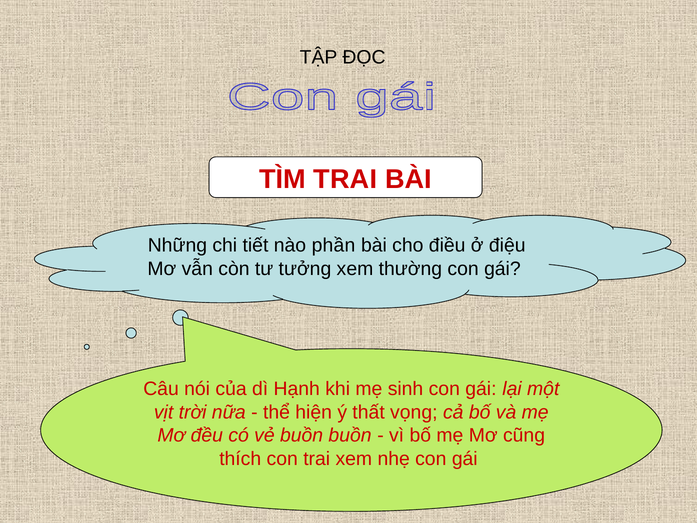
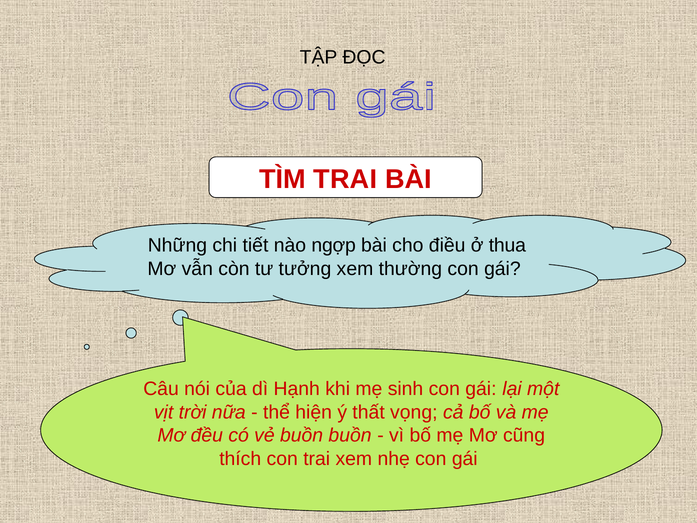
phần: phần -> ngợp (334, 245)
điệu: điệu -> thua (507, 245)
